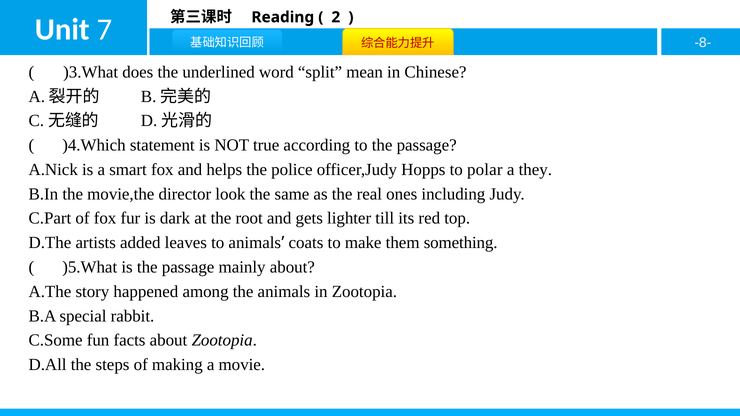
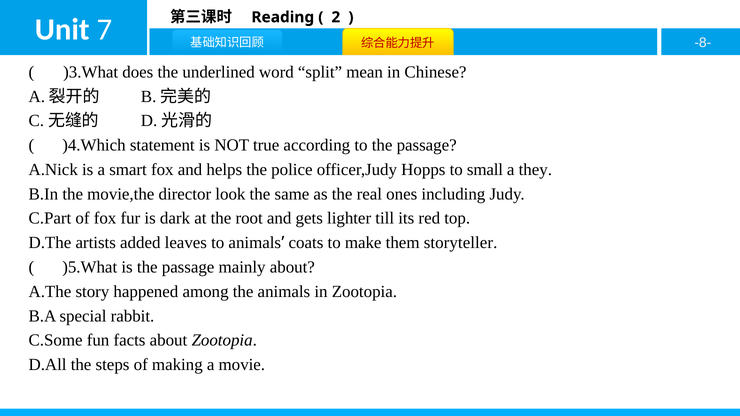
polar: polar -> small (485, 170)
something: something -> storyteller (461, 243)
